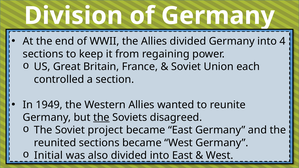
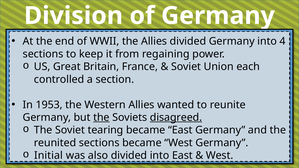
1949: 1949 -> 1953 (49, 105)
disagreed underline: none -> present (176, 118)
project: project -> tearing (105, 130)
